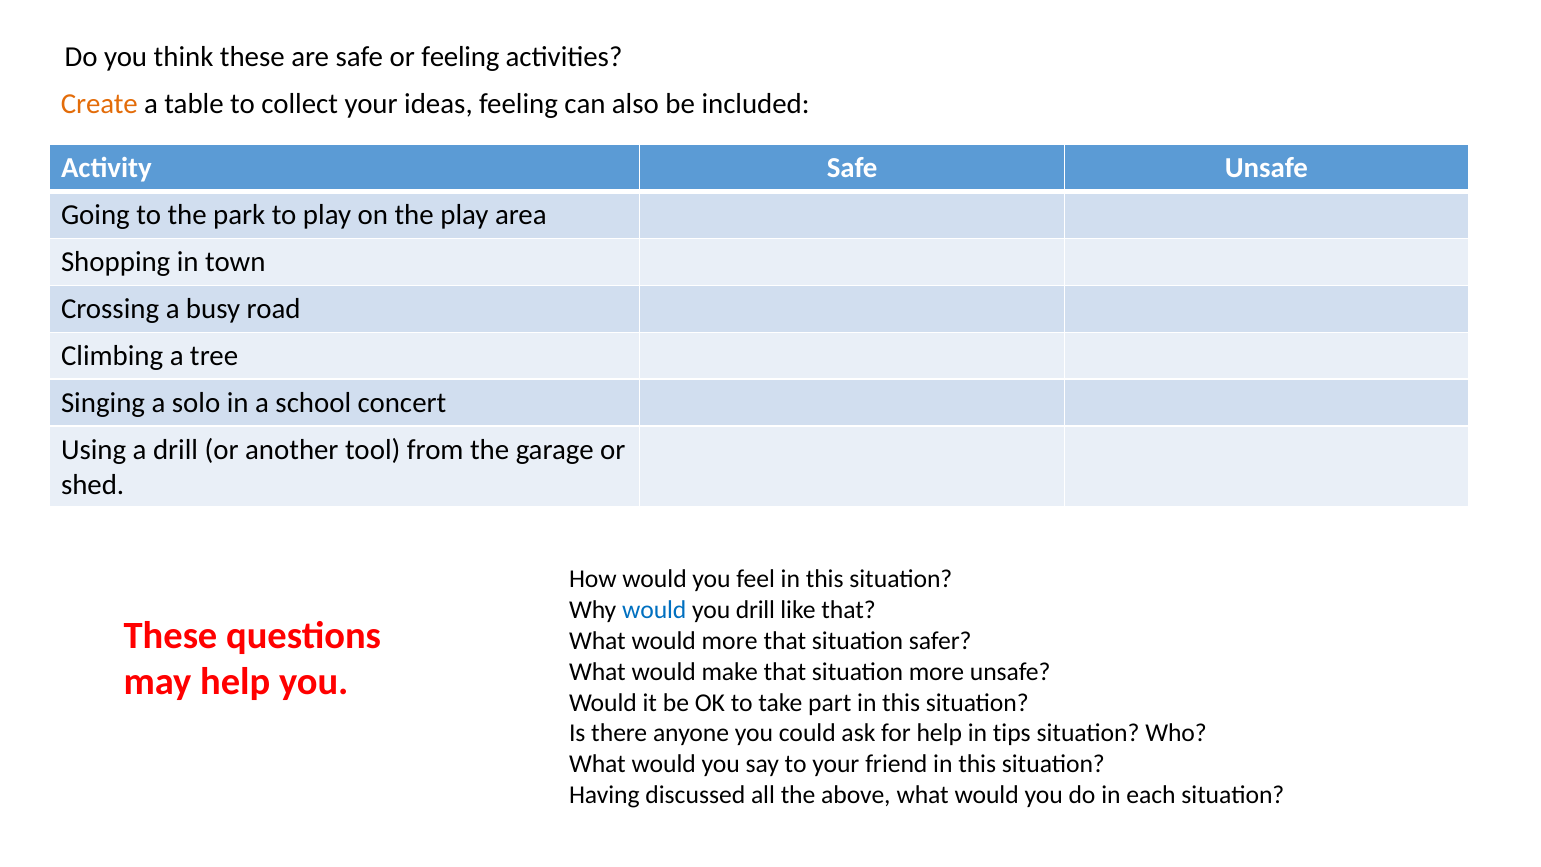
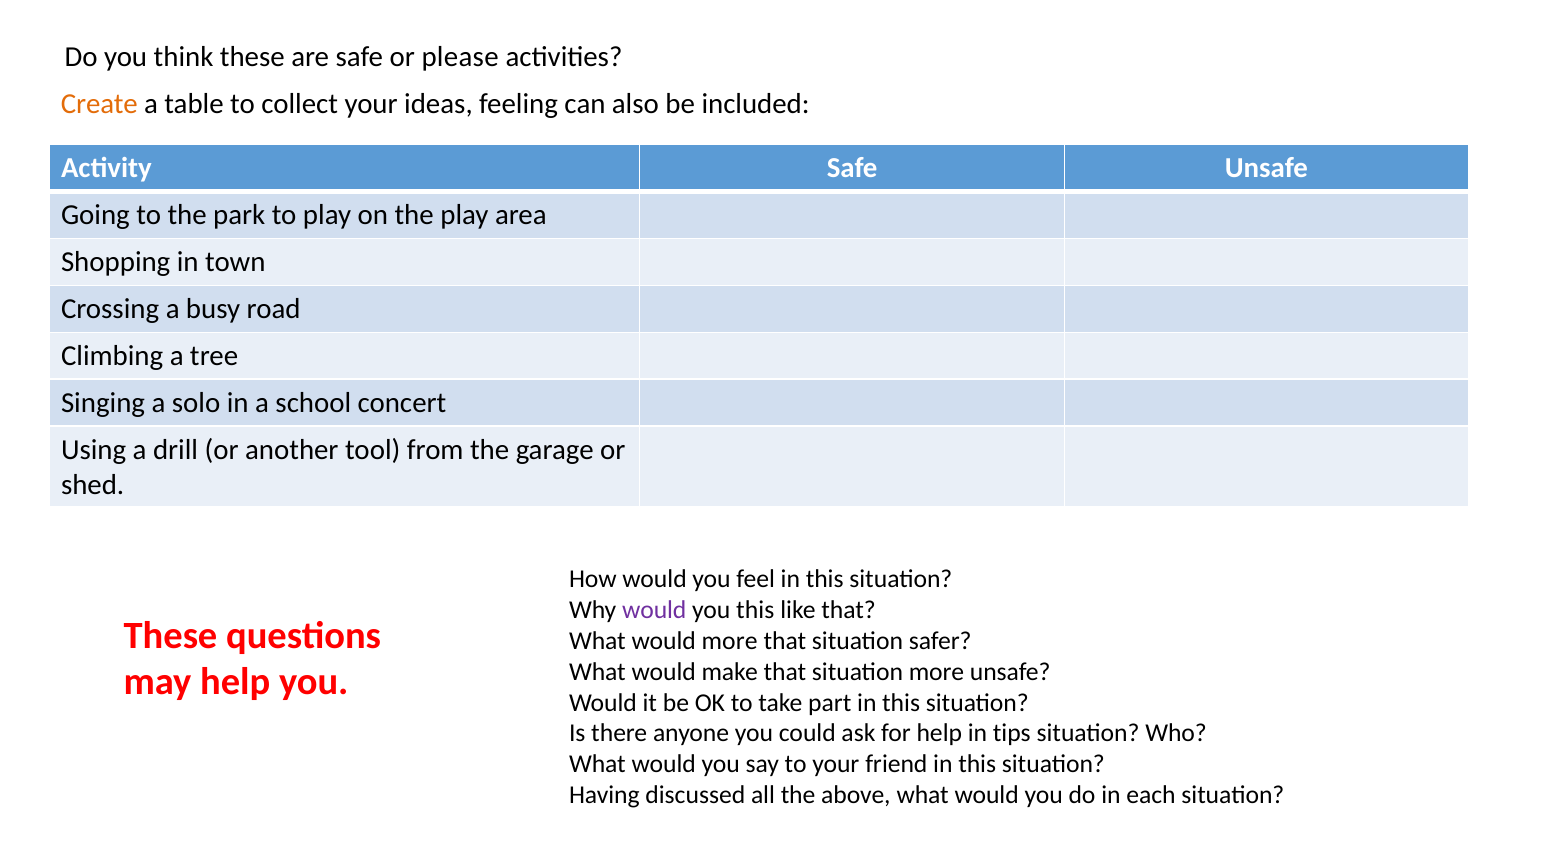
or feeling: feeling -> please (460, 57)
would colour: blue -> purple (654, 610)
you drill: drill -> this (755, 610)
